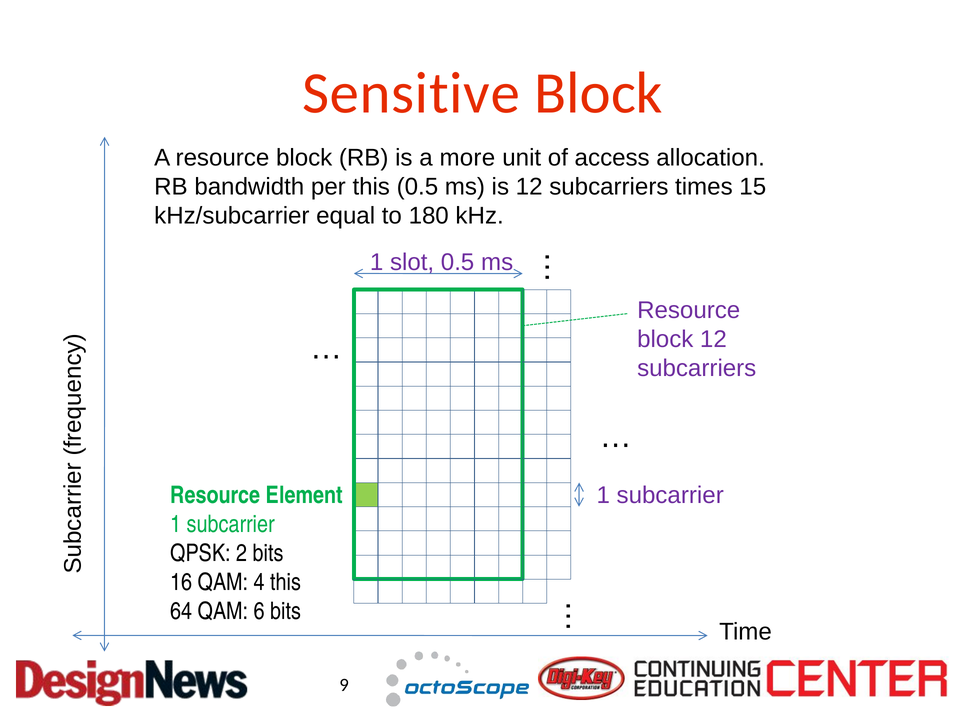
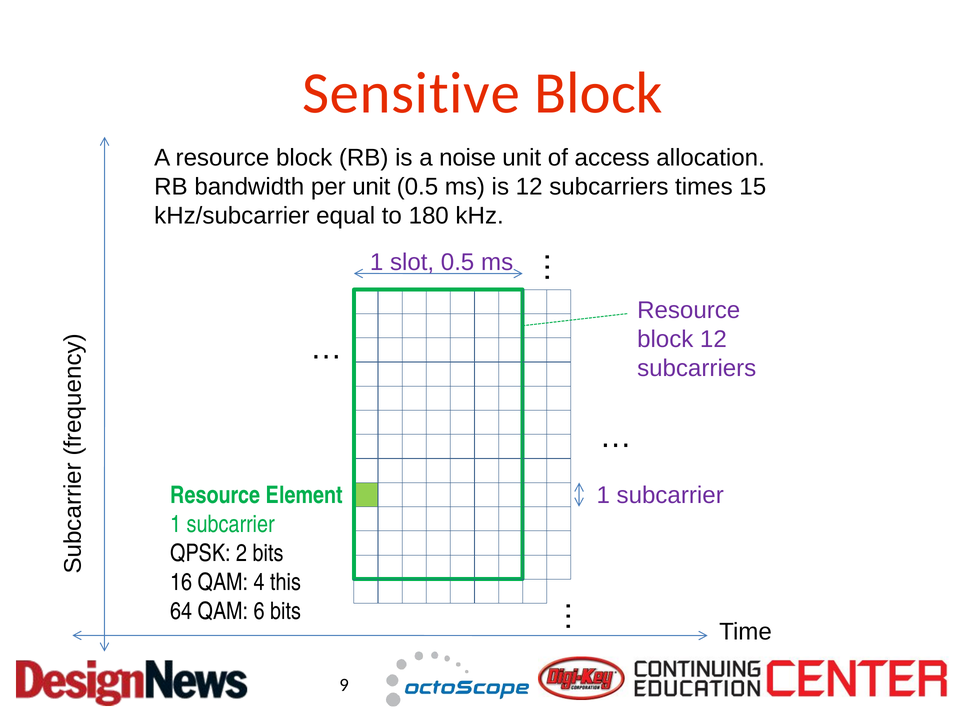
more: more -> noise (468, 158)
per this: this -> unit (371, 187)
